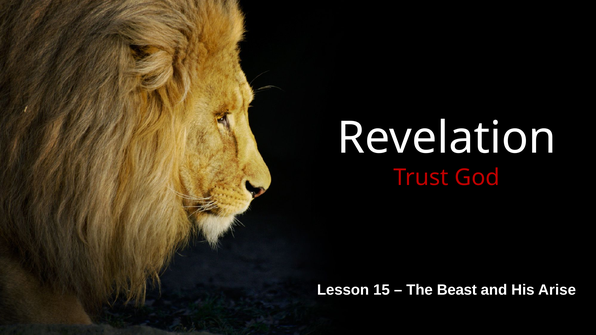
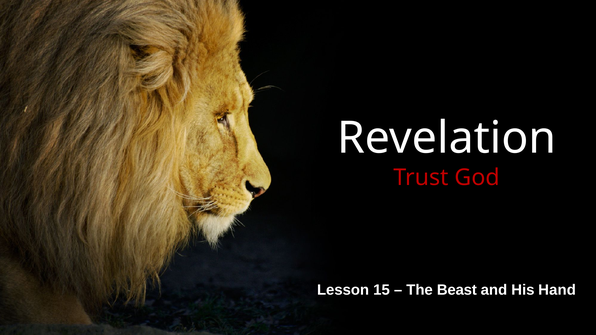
Arise: Arise -> Hand (557, 290)
